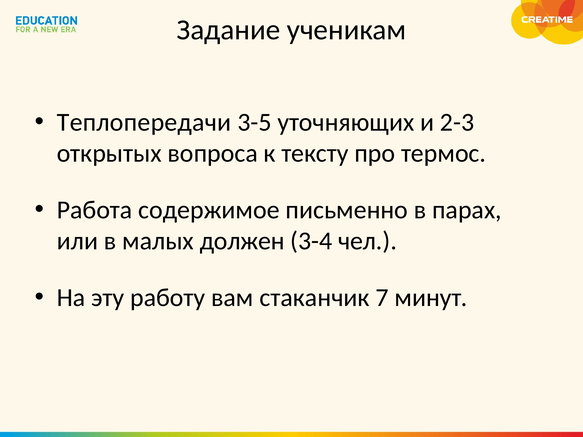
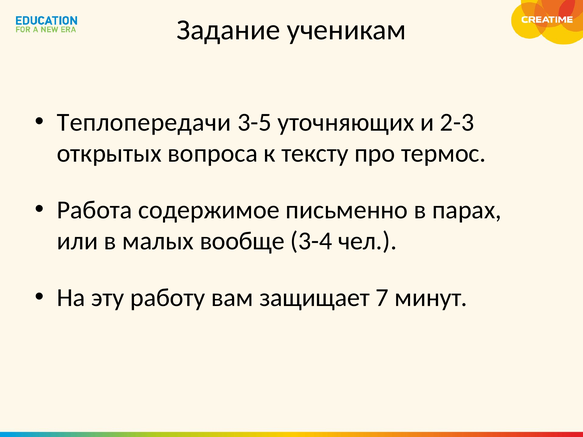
должен: должен -> вообще (242, 241)
стаканчик: стаканчик -> защищает (315, 298)
